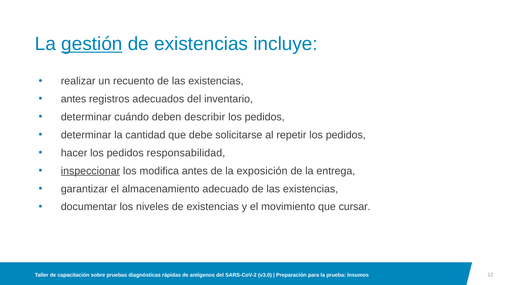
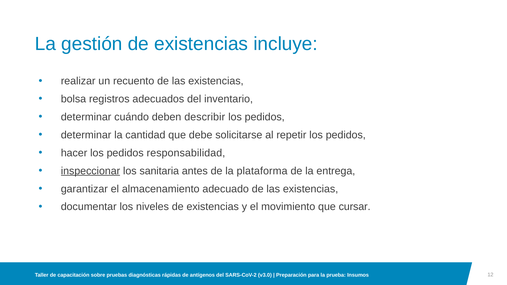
gestión underline: present -> none (92, 44)
antes: antes -> bolsa (73, 99)
modifica: modifica -> sanitaria (159, 171)
exposición: exposición -> plataforma (262, 171)
